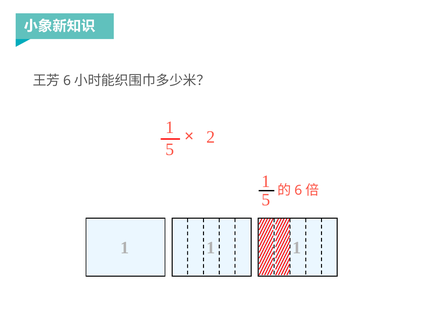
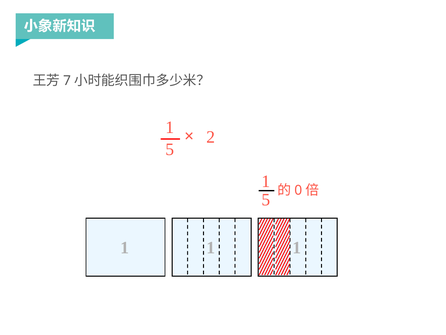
6: 6 -> 7 (67, 80)
6: 6 -> 0 (298, 190)
